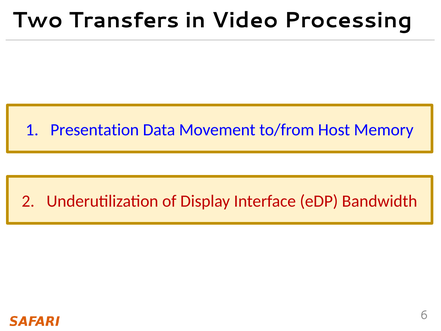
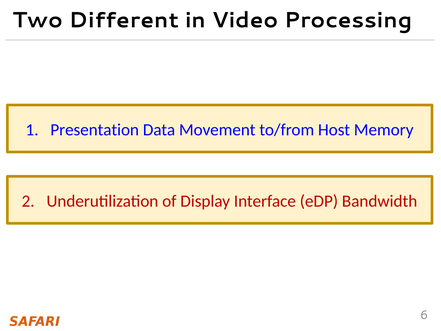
Transfers: Transfers -> Different (124, 20)
